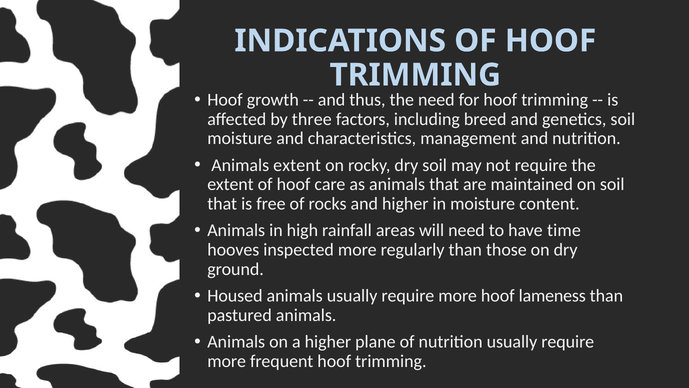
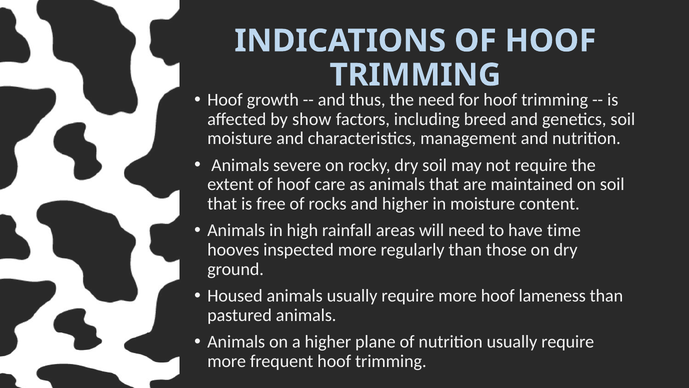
three: three -> show (312, 119)
Animals extent: extent -> severe (297, 165)
